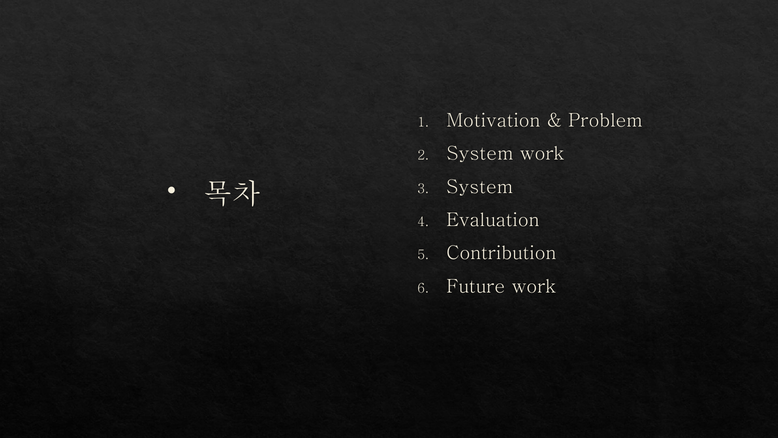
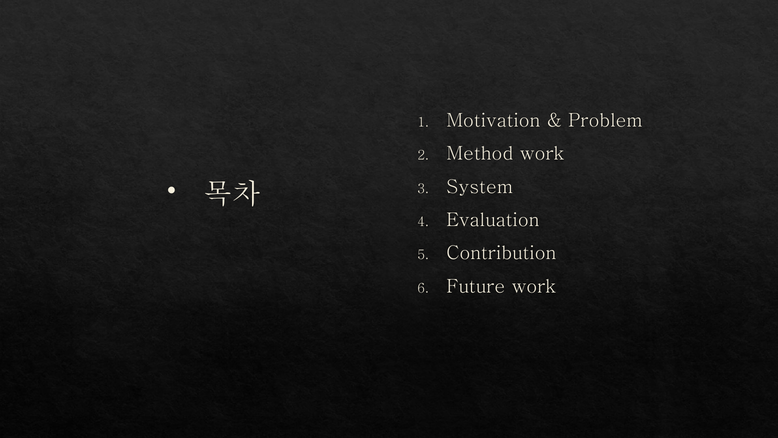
System: System -> Method (480, 154)
